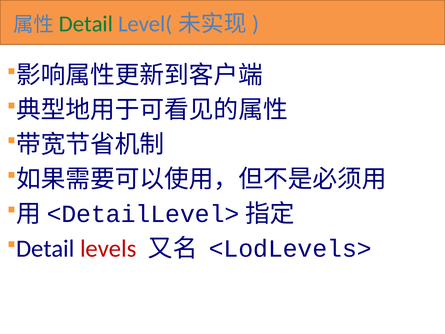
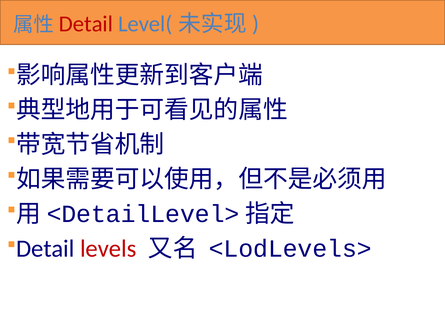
Detail colour: green -> red (86, 24)
